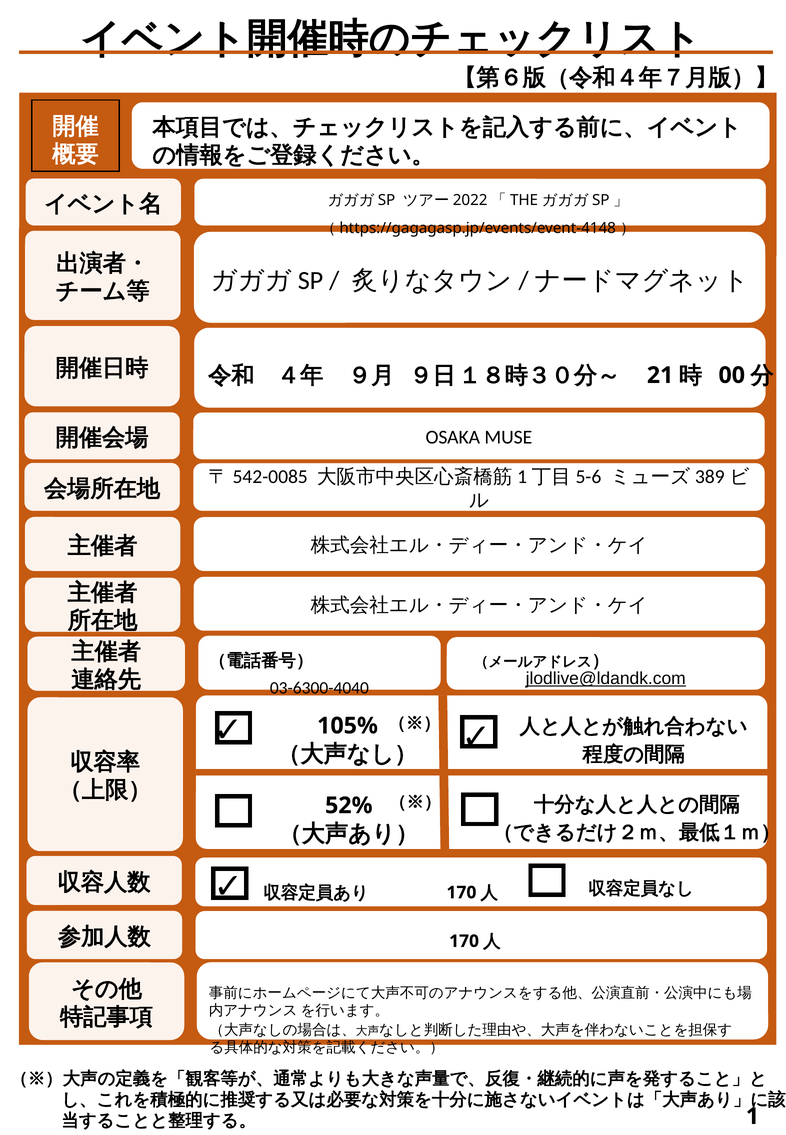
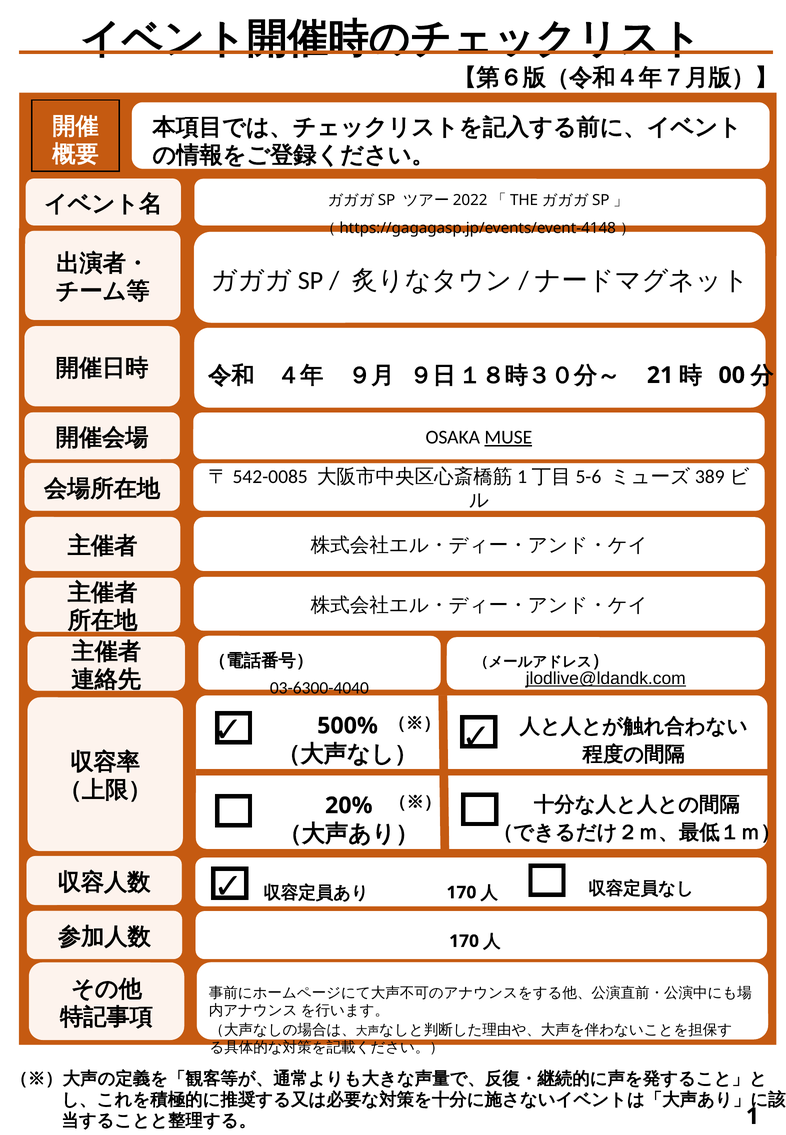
MUSE underline: none -> present (508, 437)
105%: 105% -> 500% (348, 726)
52%: 52% -> 20% (349, 806)
